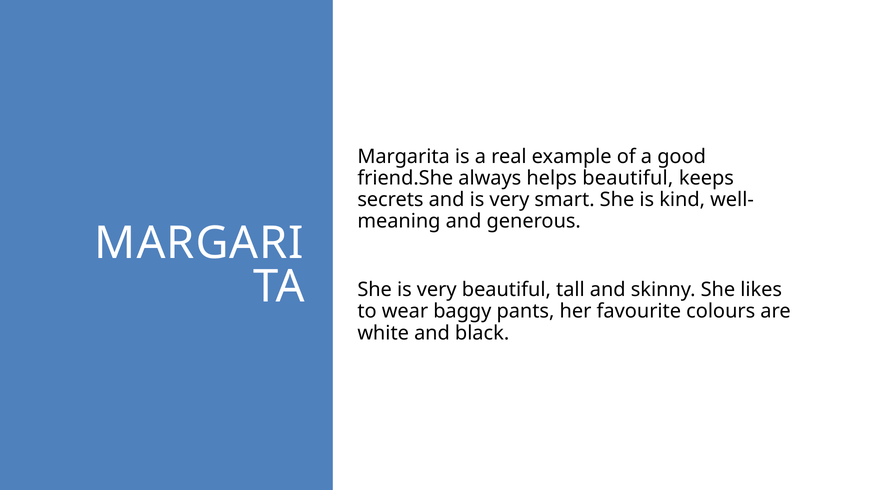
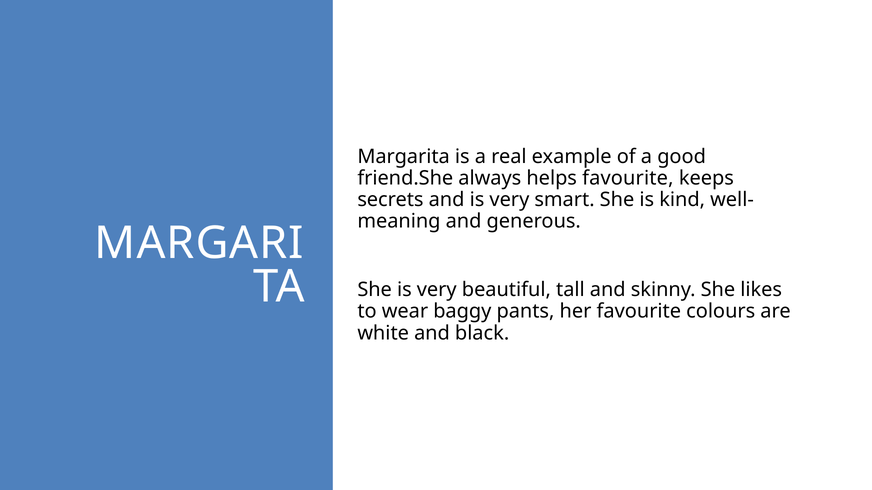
helps beautiful: beautiful -> favourite (628, 179)
